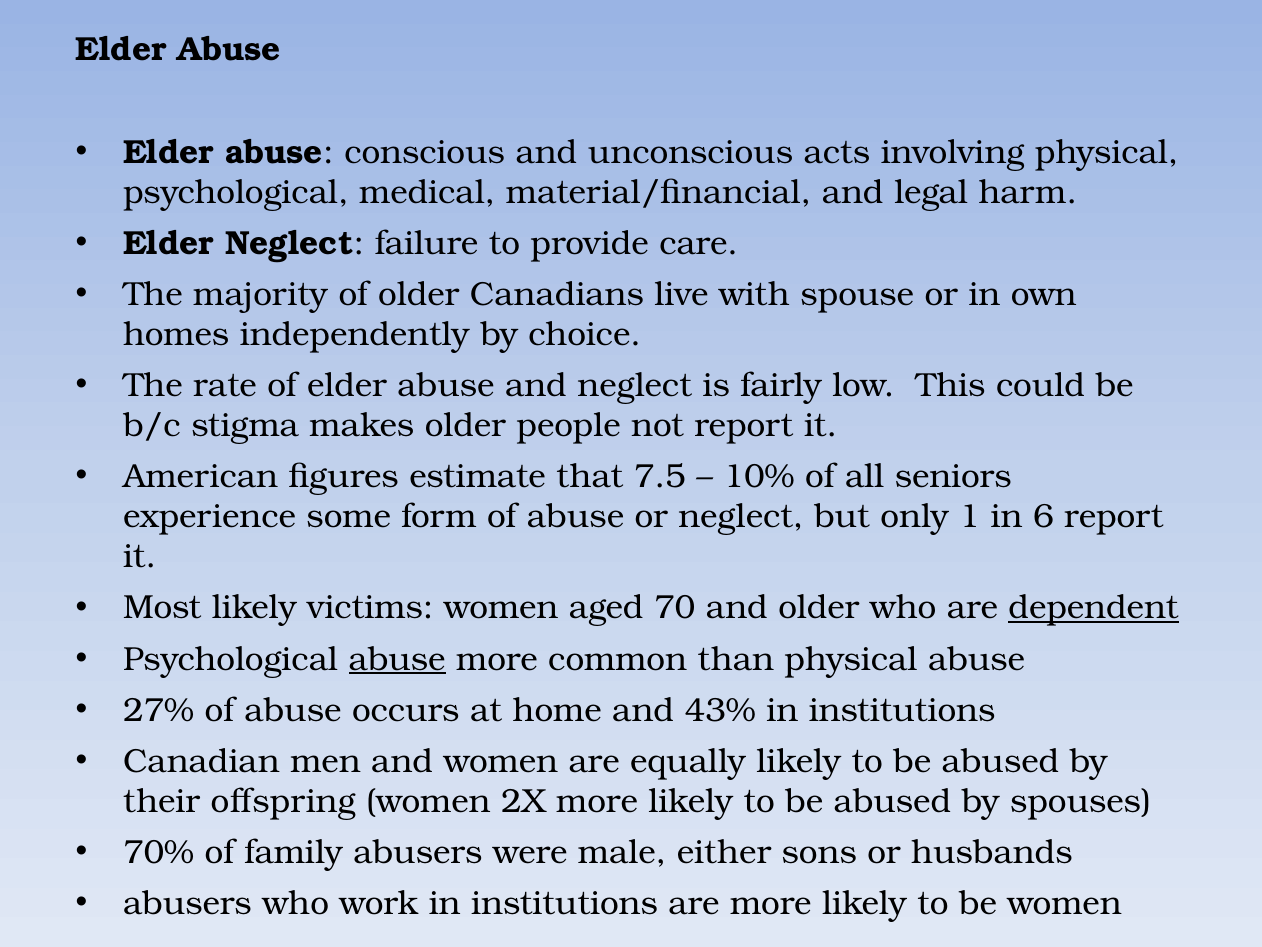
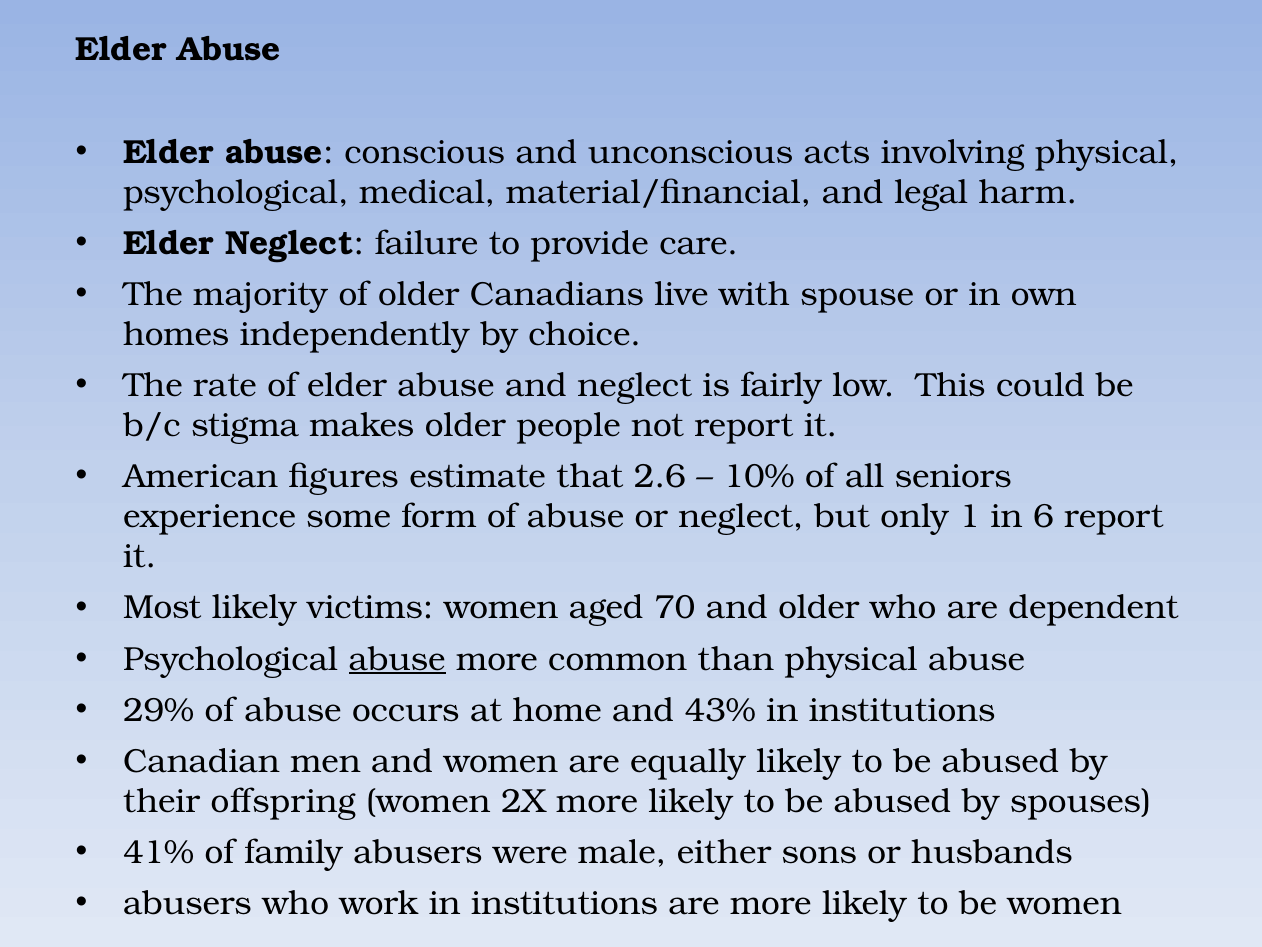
7.5: 7.5 -> 2.6 (660, 477)
dependent underline: present -> none (1094, 608)
27%: 27% -> 29% (159, 710)
70%: 70% -> 41% (159, 852)
